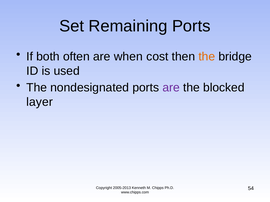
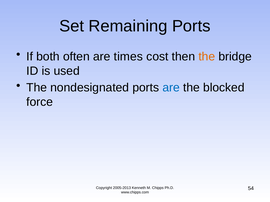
when: when -> times (128, 57)
are colour: purple -> blue (171, 88)
layer: layer -> force (40, 102)
